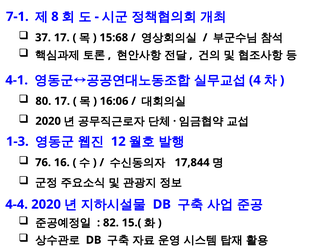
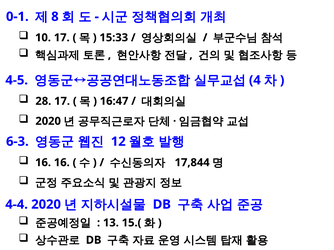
7-1: 7-1 -> 0-1 (17, 17)
37: 37 -> 10 (43, 38)
15:68: 15:68 -> 15:33 (114, 38)
4-1: 4-1 -> 4-5 (17, 80)
80: 80 -> 28 (43, 101)
16:06: 16:06 -> 16:47 (114, 101)
1-3: 1-3 -> 6-3 (17, 142)
76: 76 -> 16 (43, 163)
82: 82 -> 13 (111, 223)
